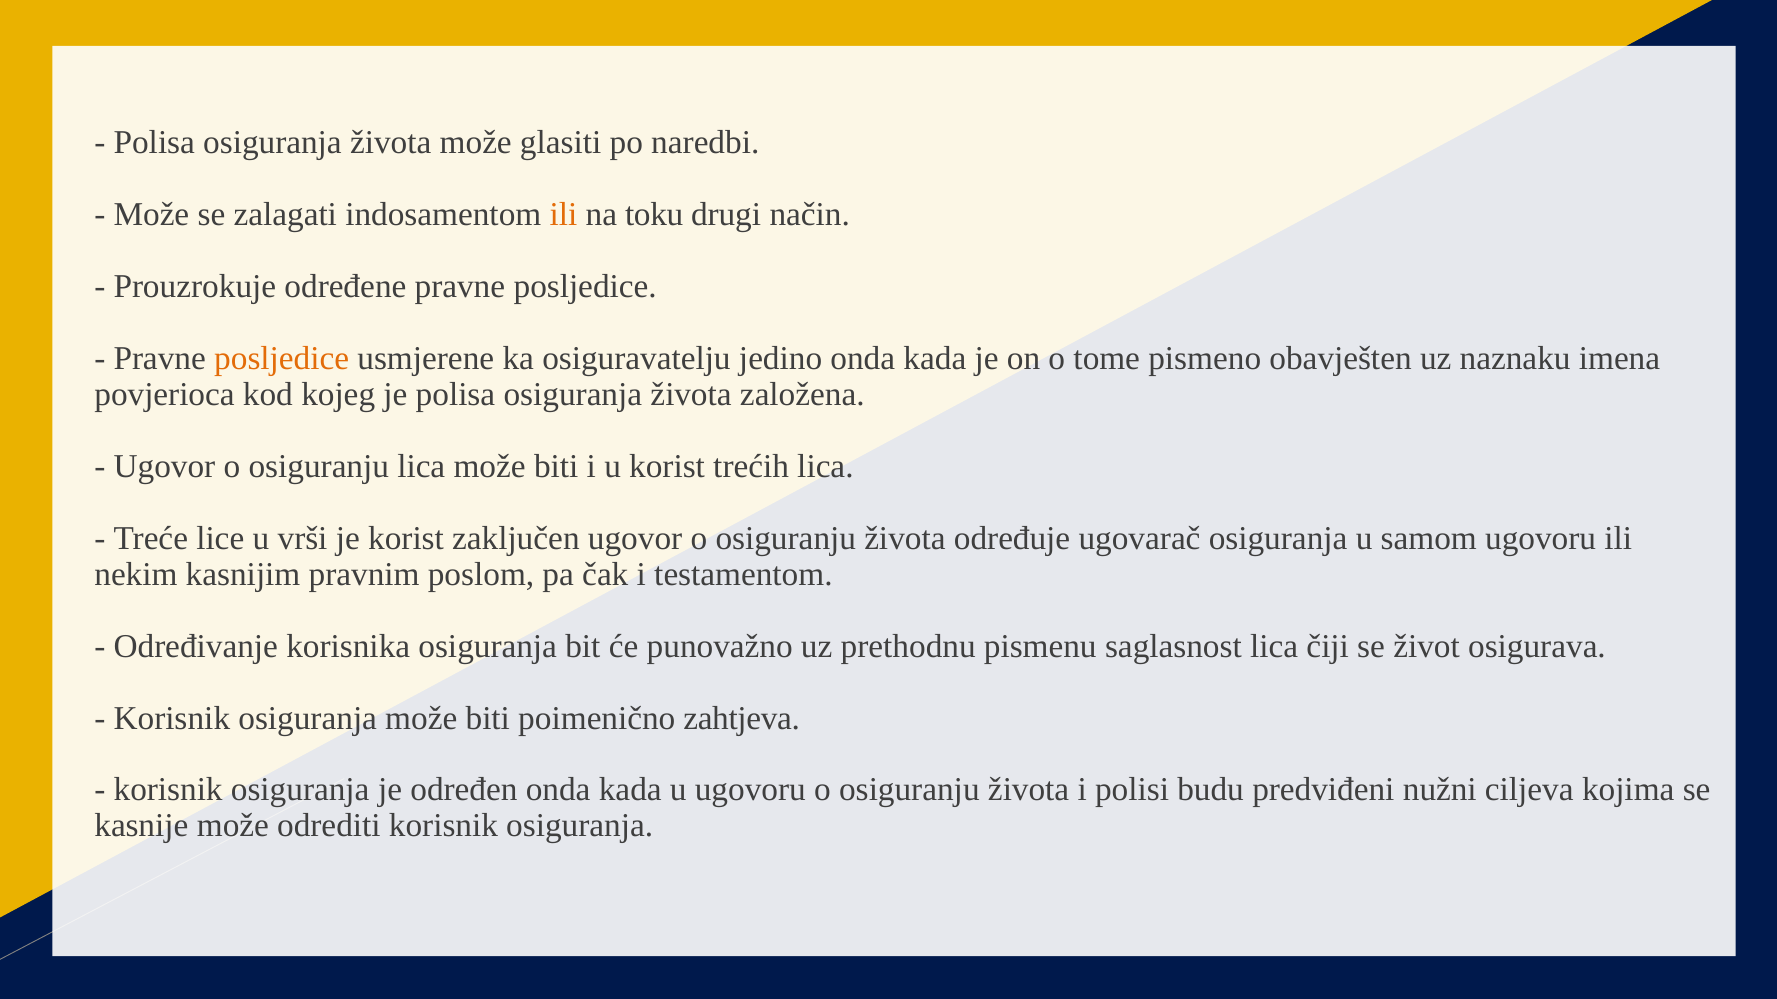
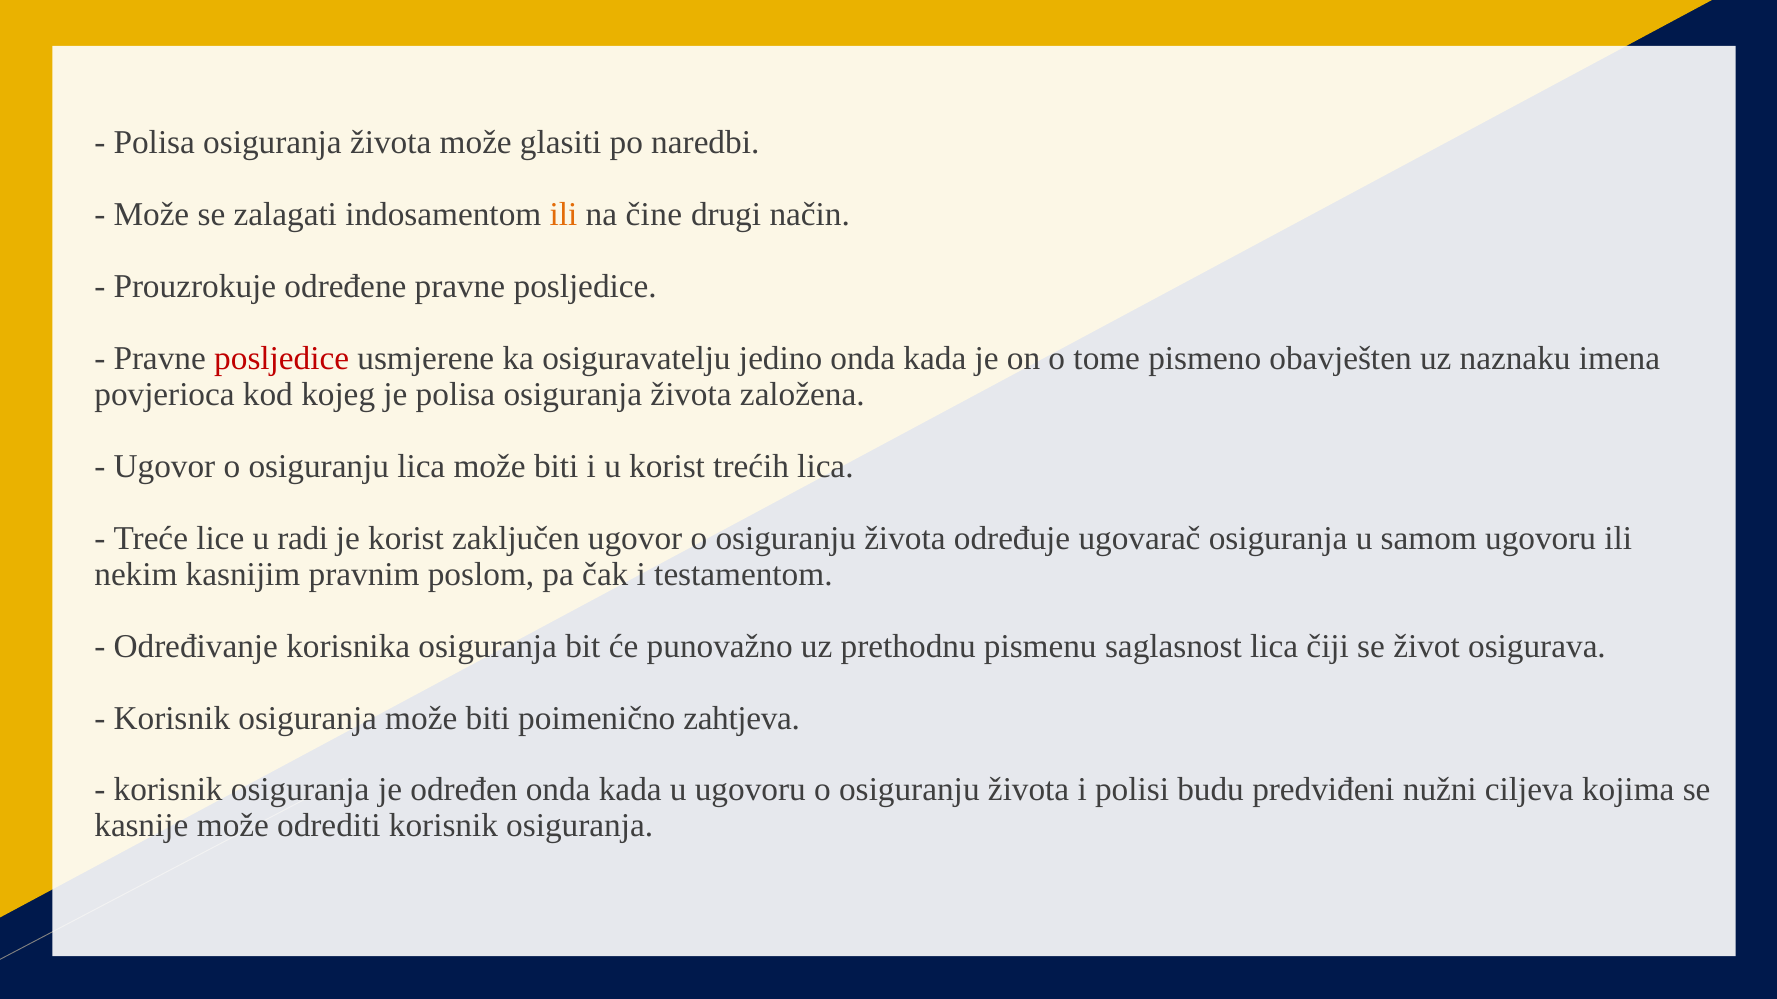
toku: toku -> čine (654, 215)
posljedice colour: orange -> red (282, 358)
vrši: vrši -> radi (303, 538)
